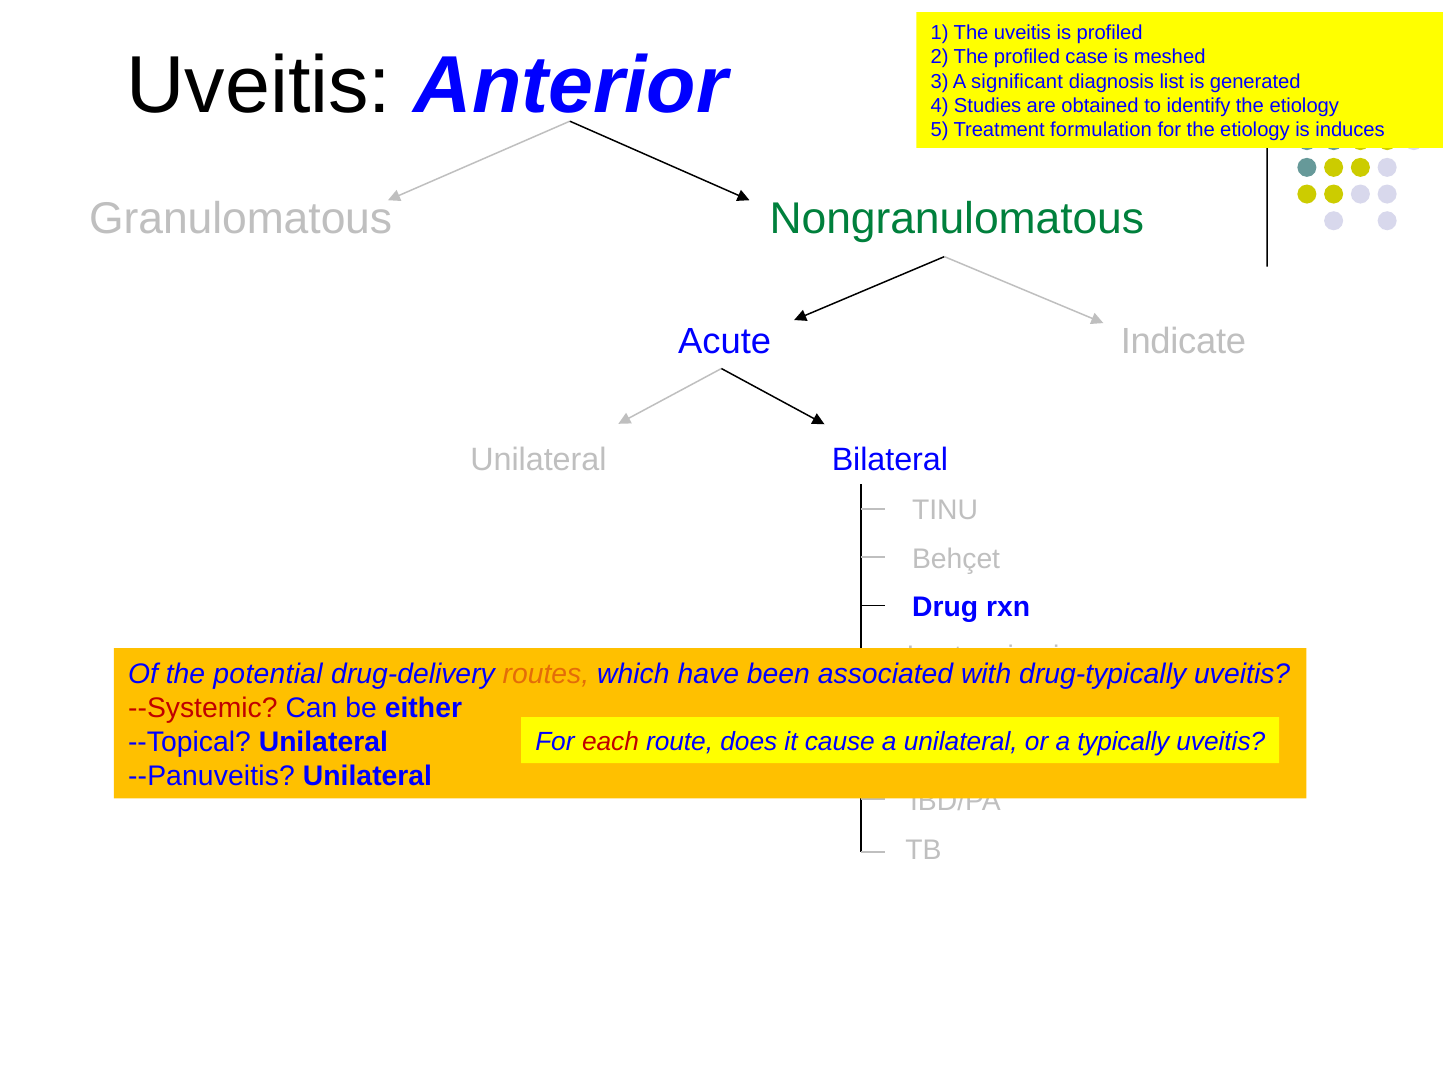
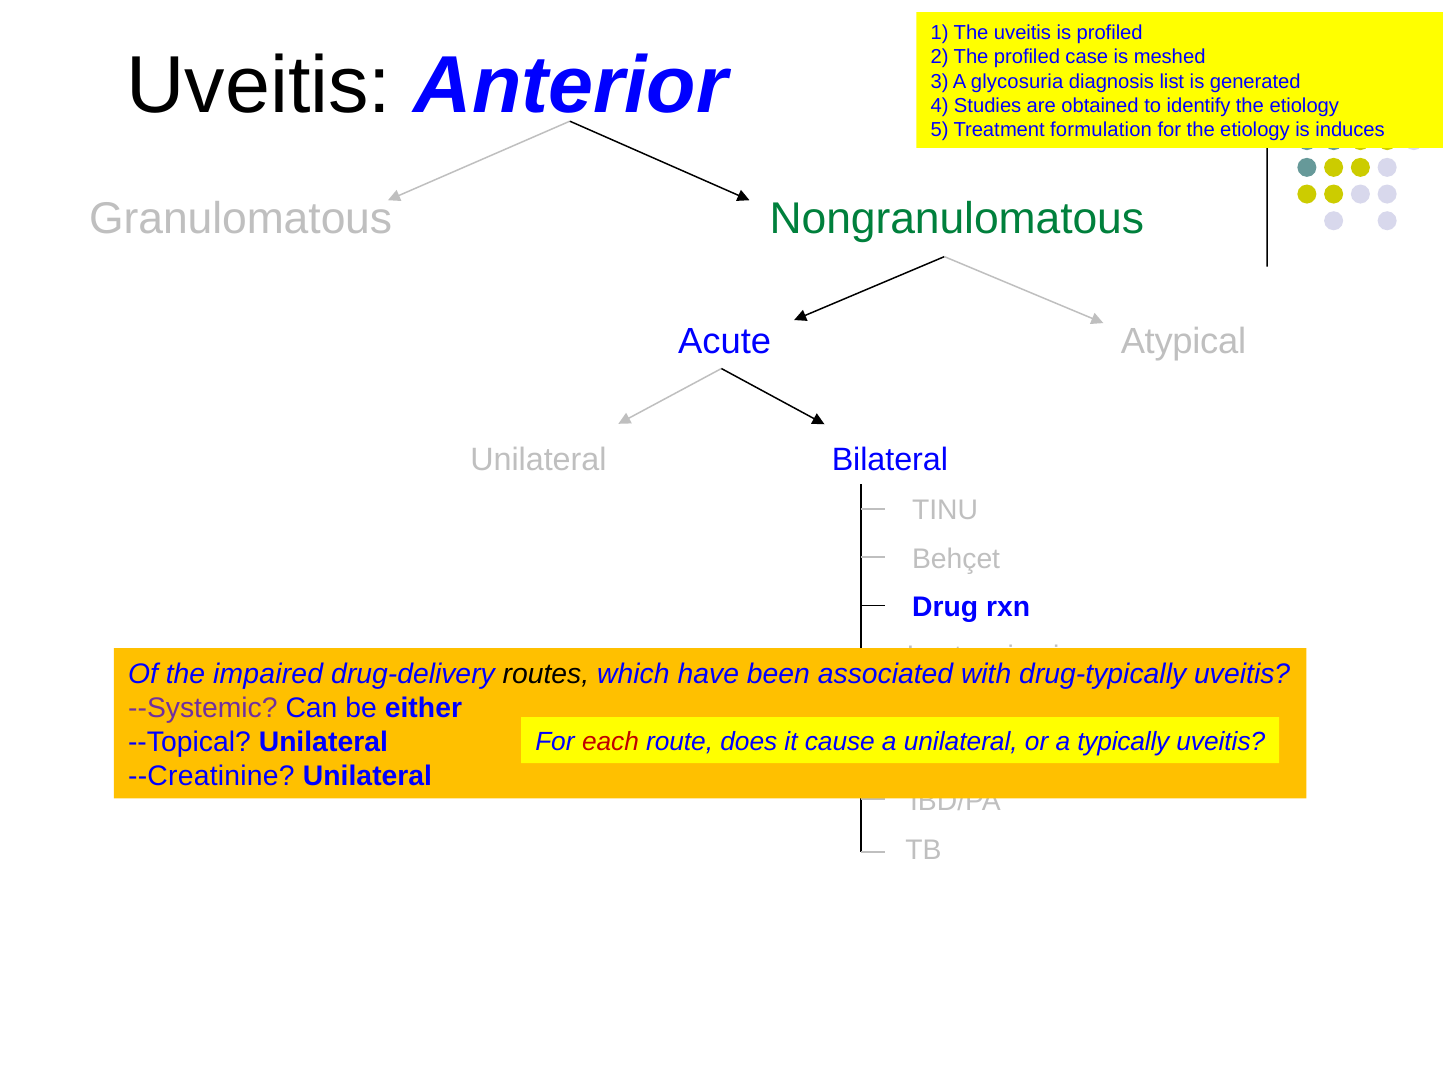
significant: significant -> glycosuria (1017, 81)
Indicate: Indicate -> Atypical (1183, 341)
potential: potential -> impaired (268, 675)
routes colour: orange -> black (546, 675)
--Systemic colour: red -> purple (203, 708)
--Panuveitis: --Panuveitis -> --Creatinine (211, 776)
